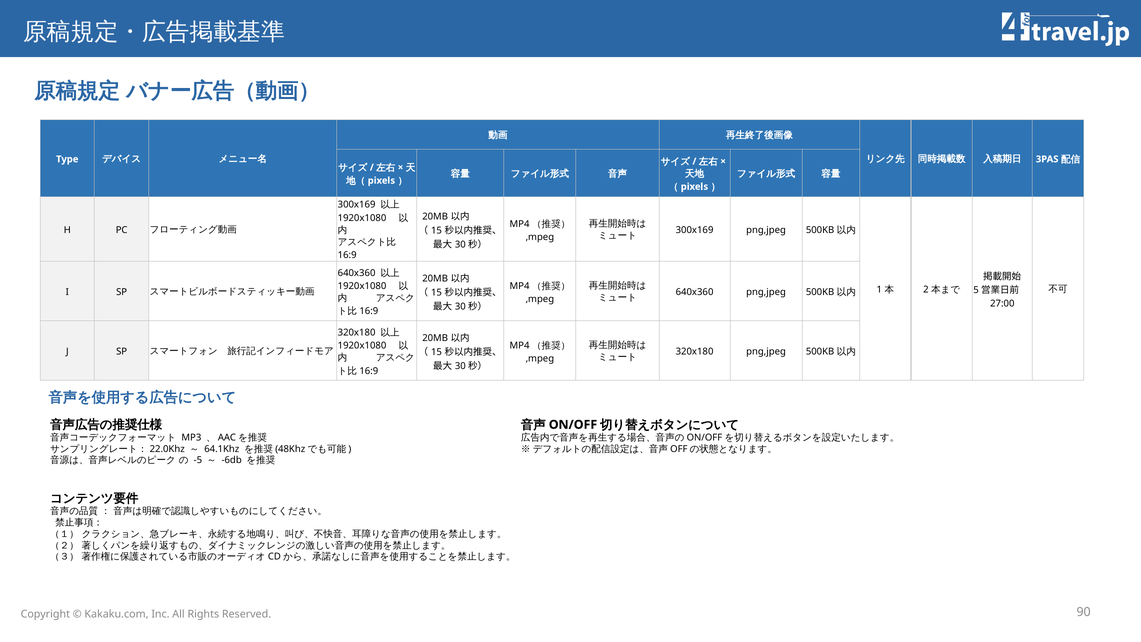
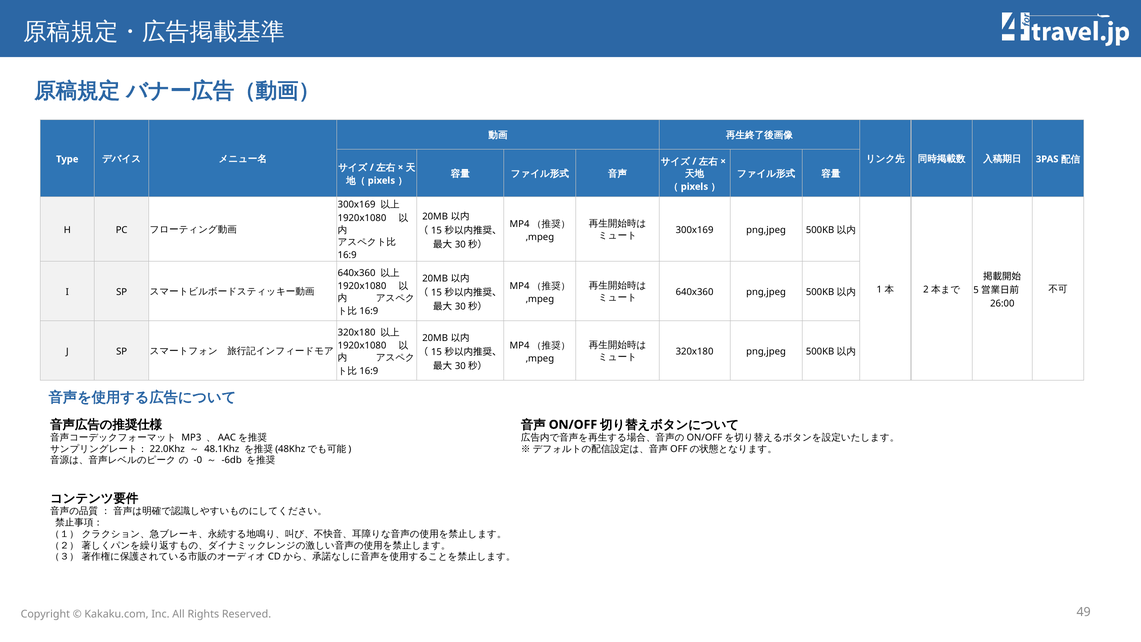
27:00: 27:00 -> 26:00 (1002, 303)
64.1Khz: 64.1Khz -> 48.1Khz (222, 449)
-5: -5 -> -0 (198, 460)
90: 90 -> 49 (1084, 612)
